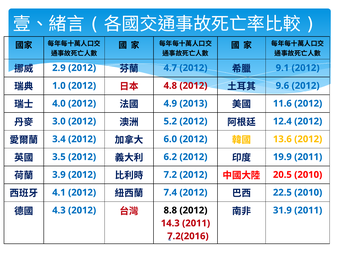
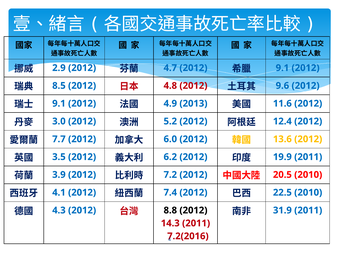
1.0: 1.0 -> 8.5 (59, 85)
4.0: 4.0 -> 9.1 (59, 103)
3.4: 3.4 -> 7.7 (59, 139)
